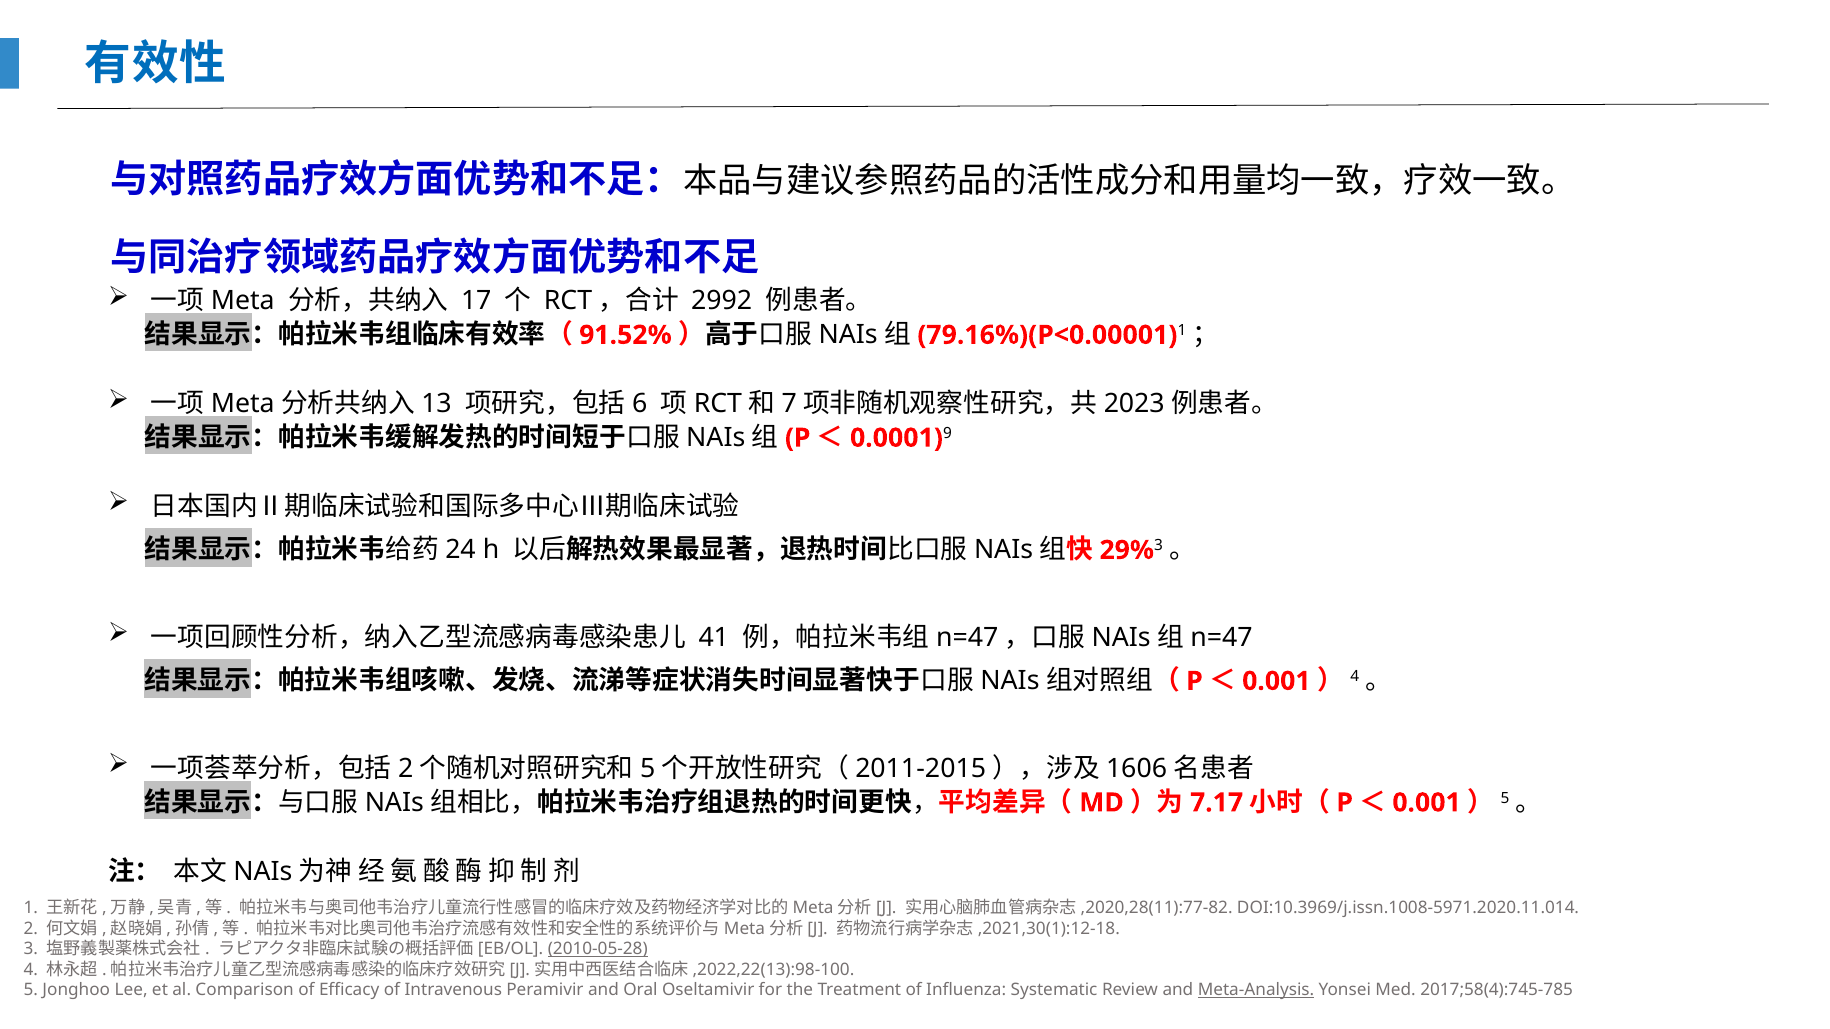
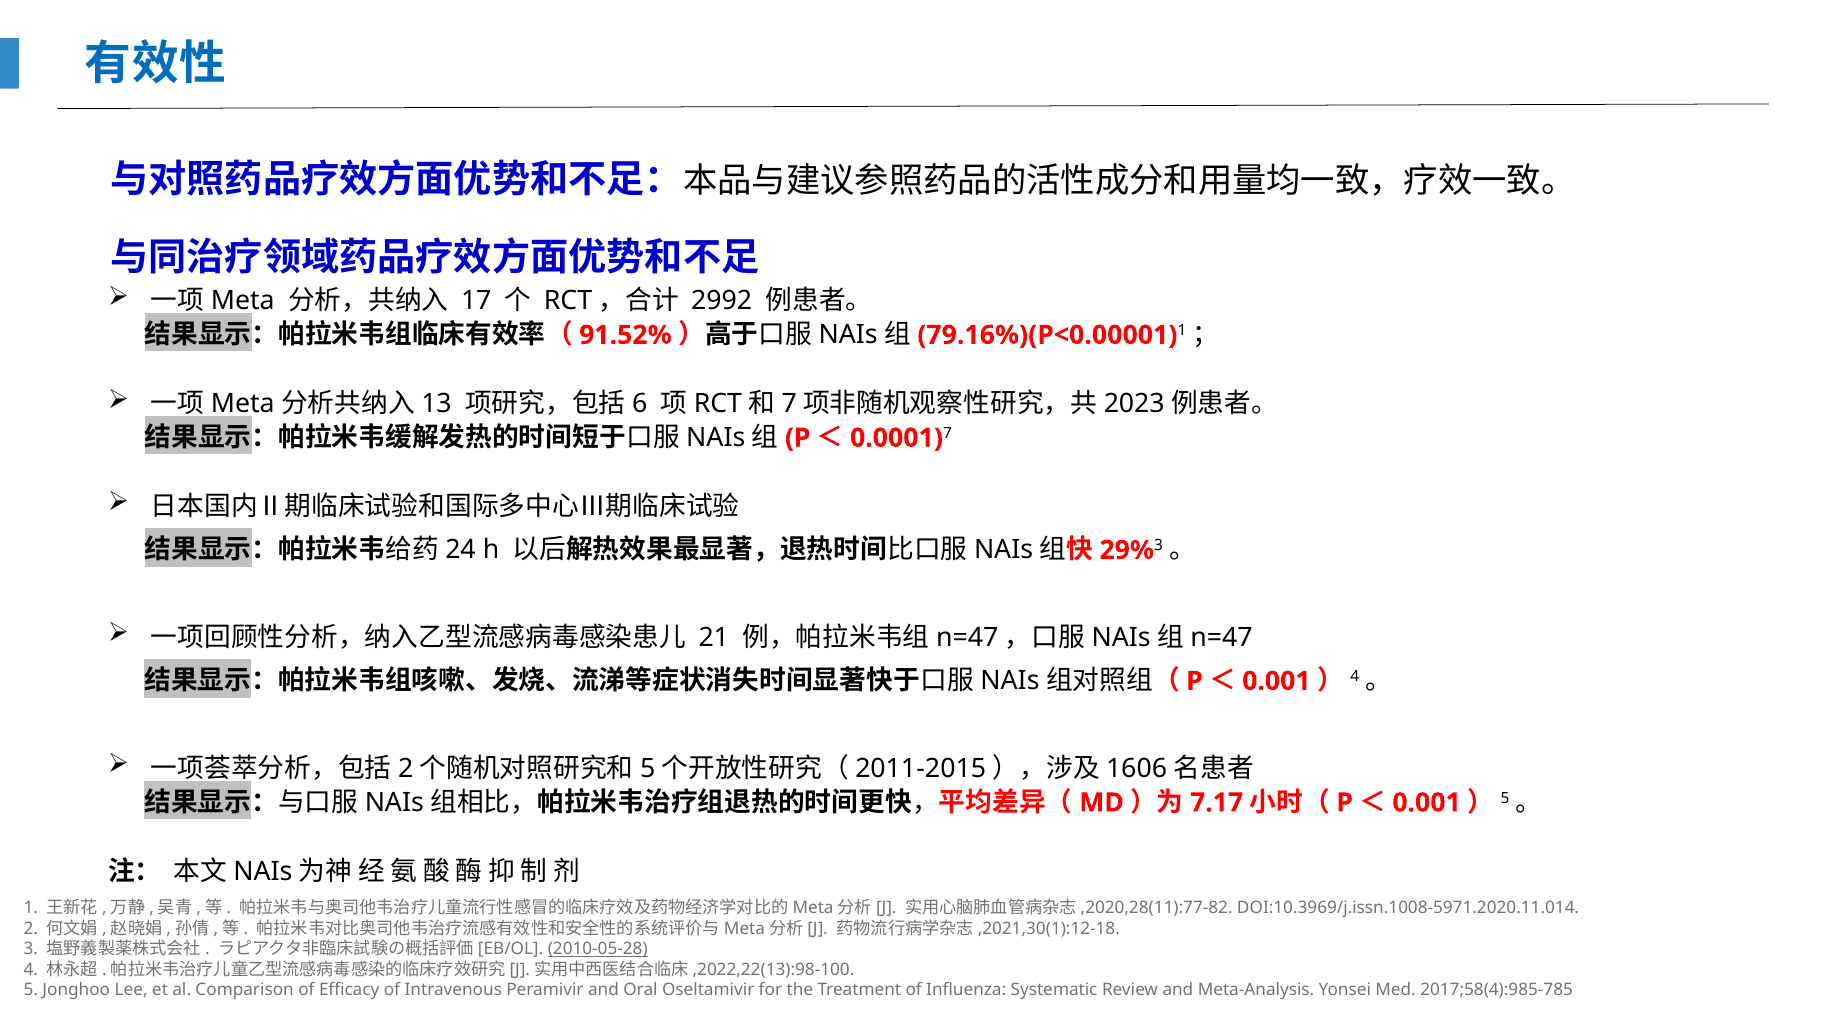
9: 9 -> 7 (948, 434)
41: 41 -> 21 (714, 638)
Meta-Analysis underline: present -> none (1256, 991)
2017;58(4):745-785: 2017;58(4):745-785 -> 2017;58(4):985-785 (1497, 991)
